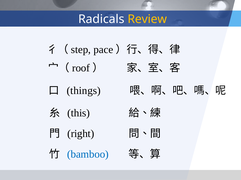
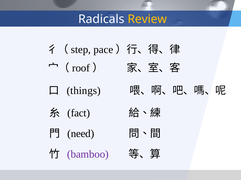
this: this -> fact (79, 113)
right: right -> need (81, 134)
bamboo colour: blue -> purple (88, 155)
